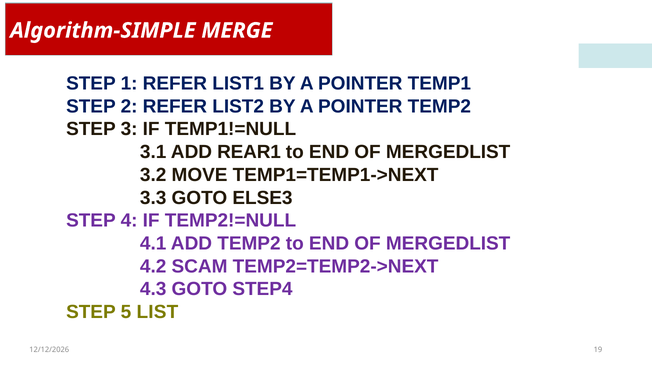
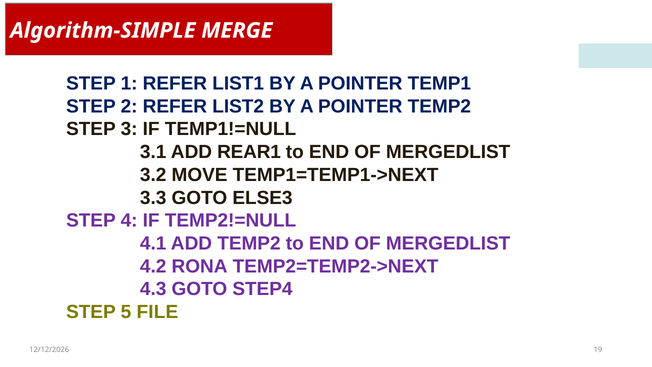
SCAM: SCAM -> RONA (200, 266)
LIST: LIST -> FILE (157, 312)
